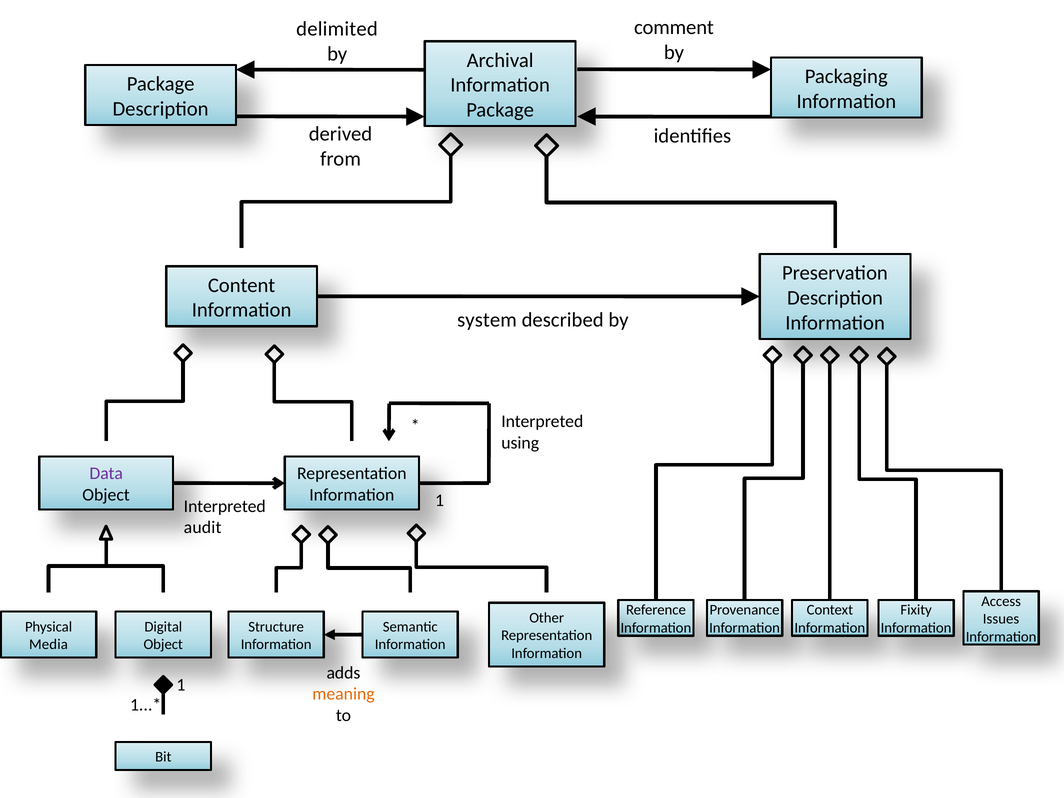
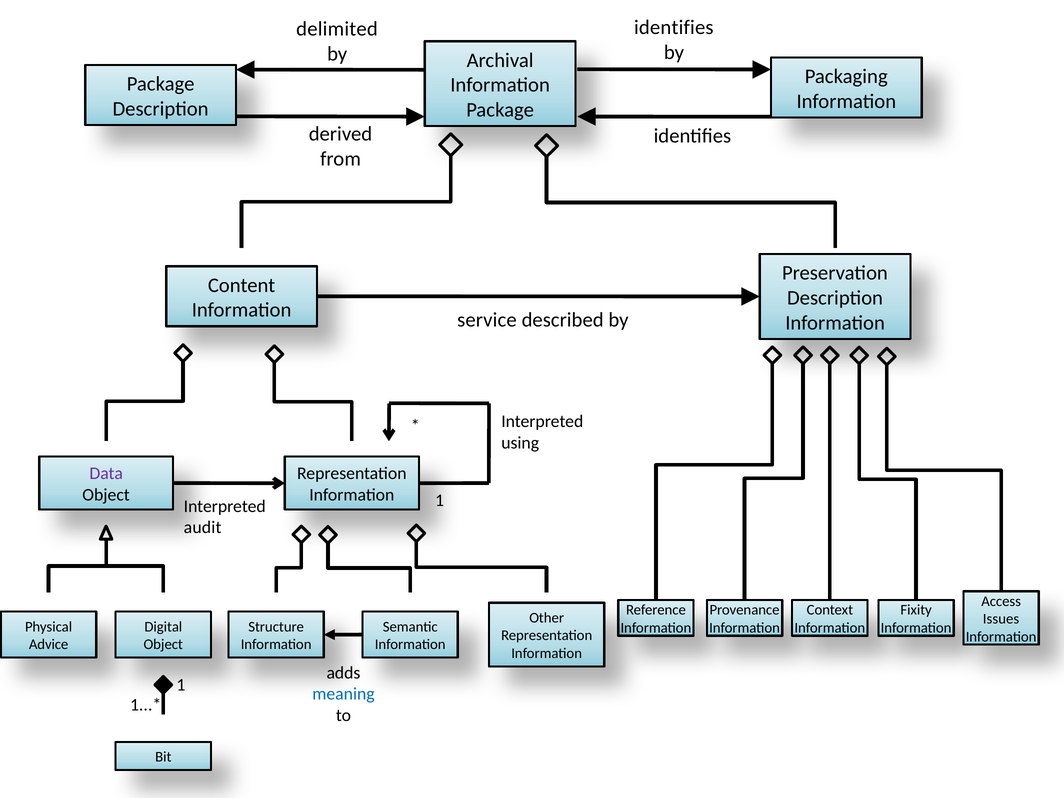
comment: comment -> identifies (674, 27)
system: system -> service (487, 320)
Media: Media -> Advice (49, 644)
meaning colour: orange -> blue (343, 694)
